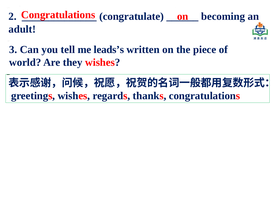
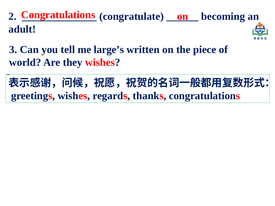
leads’s: leads’s -> large’s (109, 50)
